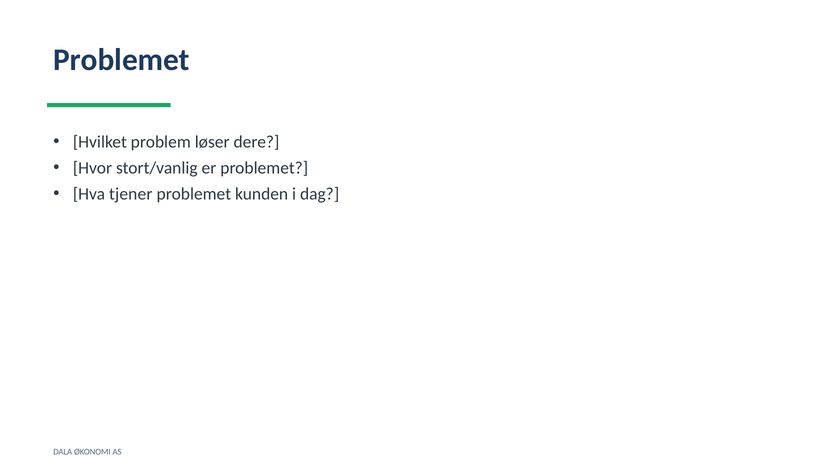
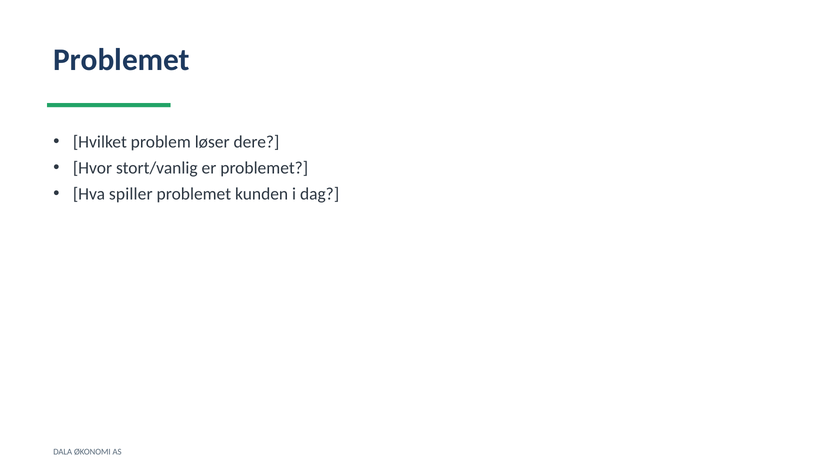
tjener: tjener -> spiller (131, 194)
